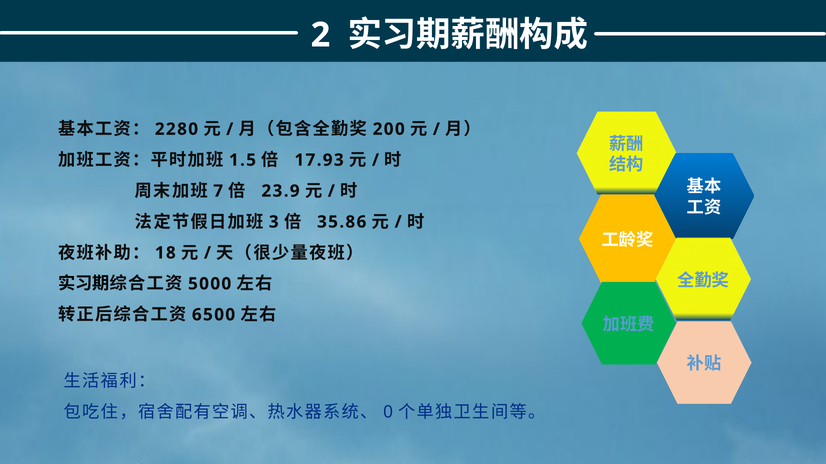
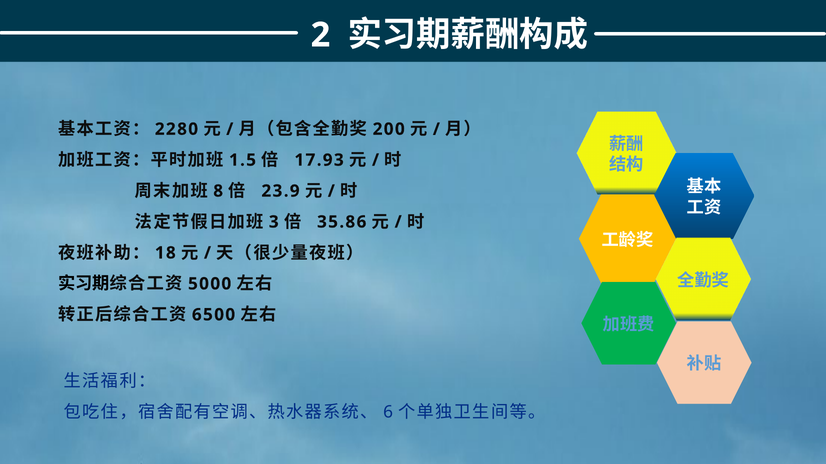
7: 7 -> 8 (218, 191)
0: 0 -> 6 (388, 413)
